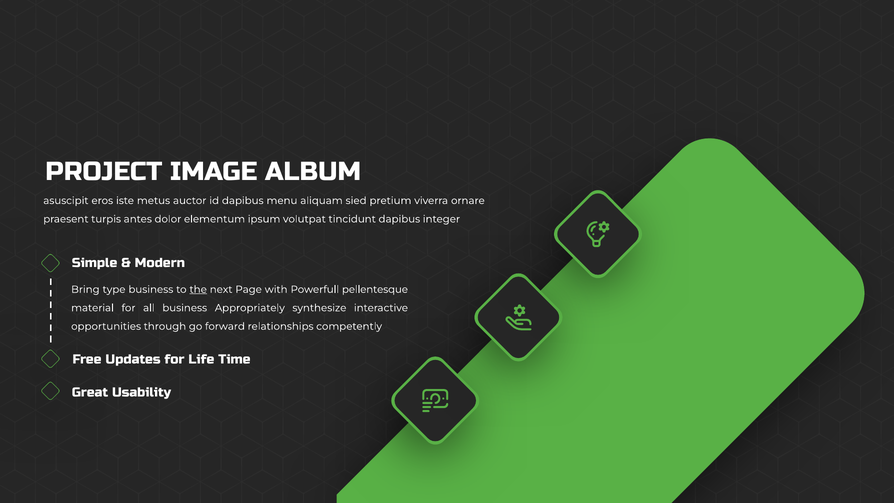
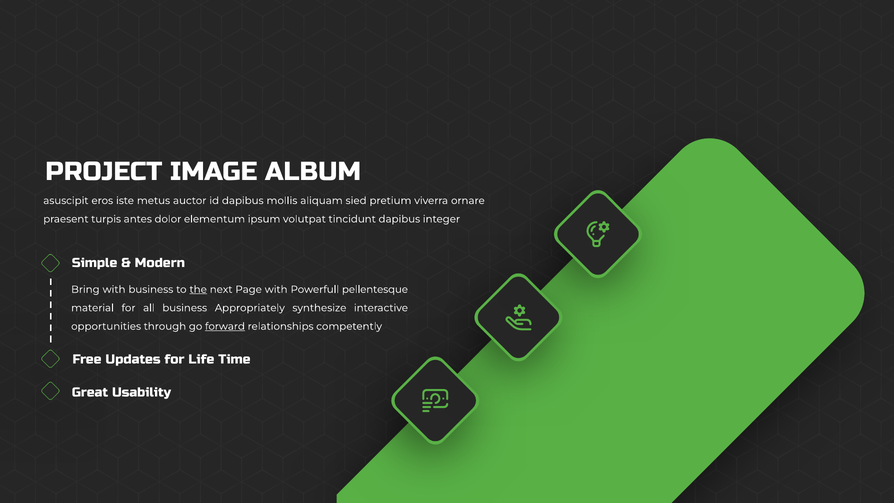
menu: menu -> mollis (282, 201)
Bring type: type -> with (114, 289)
forward underline: none -> present (225, 326)
